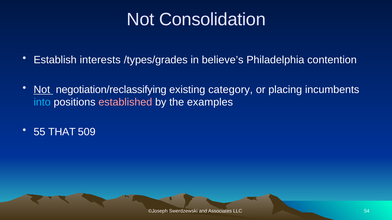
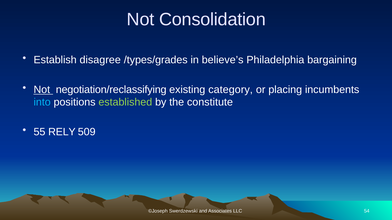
interests: interests -> disagree (100, 60)
contention: contention -> bargaining (332, 60)
established colour: pink -> light green (125, 102)
examples: examples -> constitute (210, 102)
THAT: THAT -> RELY (62, 132)
